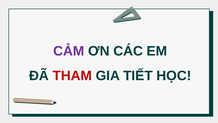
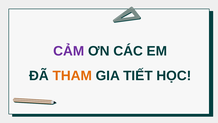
THAM colour: red -> orange (72, 75)
